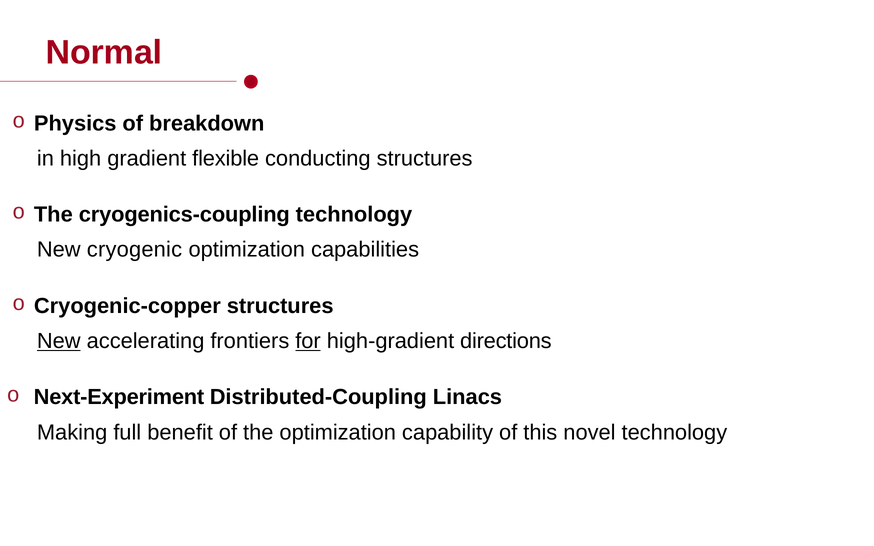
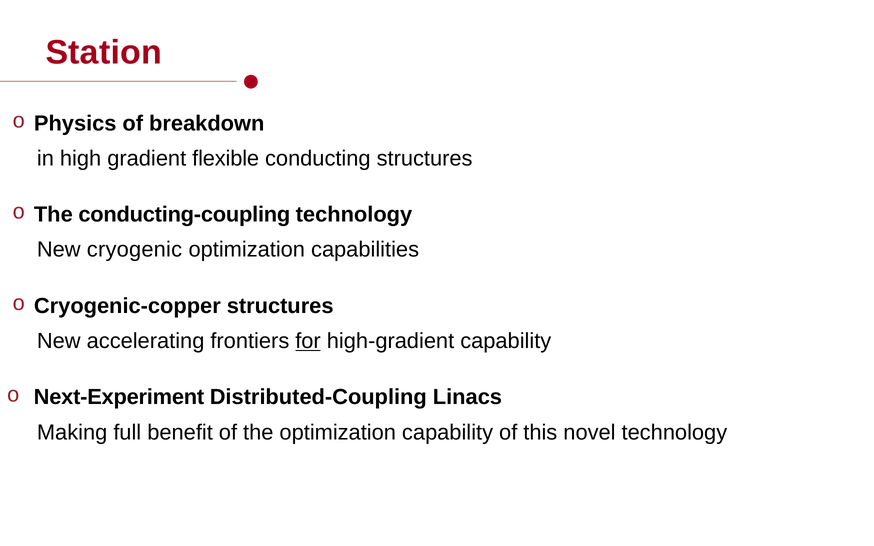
Normal: Normal -> Station (104, 53)
cryogenics-coupling: cryogenics-coupling -> conducting-coupling (184, 215)
New underline: present -> none (59, 341)
high-gradient directions: directions -> capability (506, 341)
